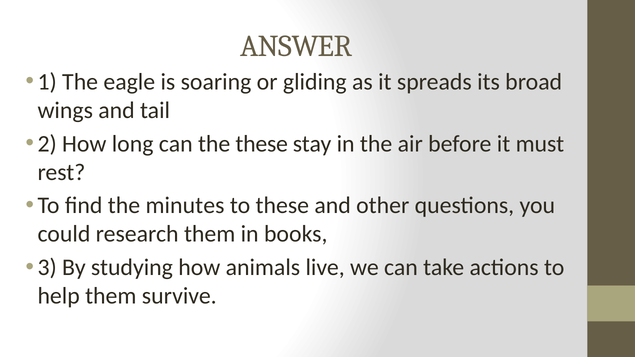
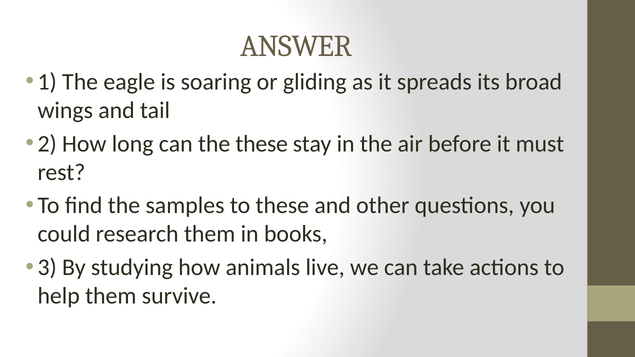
minutes: minutes -> samples (185, 206)
